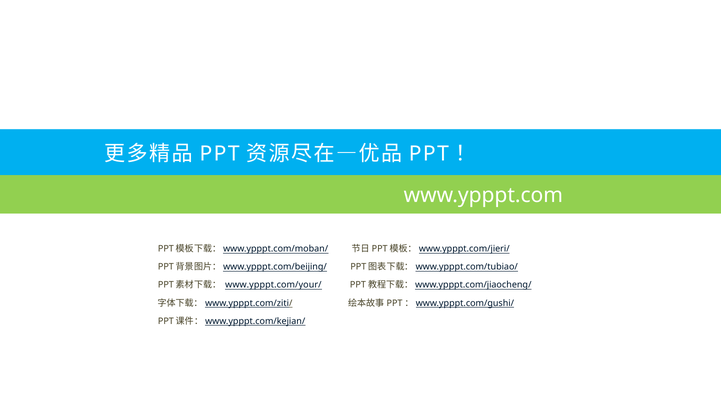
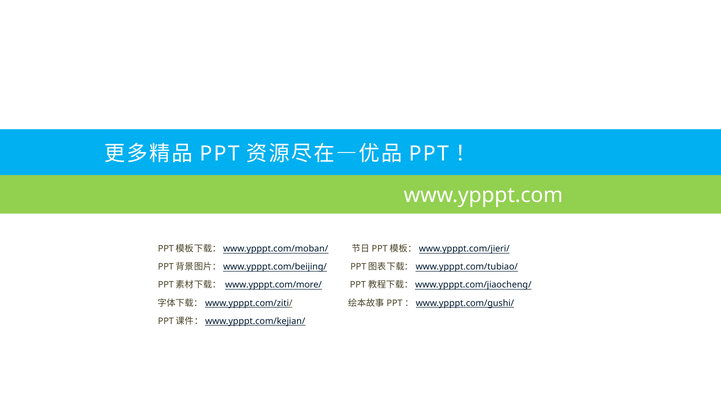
www.ypppt.com/your/: www.ypppt.com/your/ -> www.ypppt.com/more/ (273, 285)
